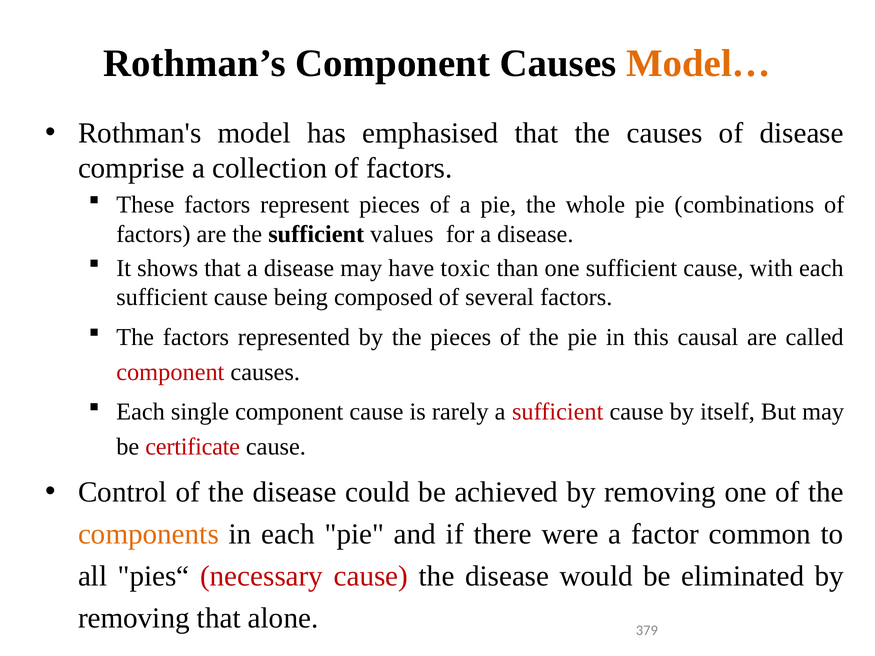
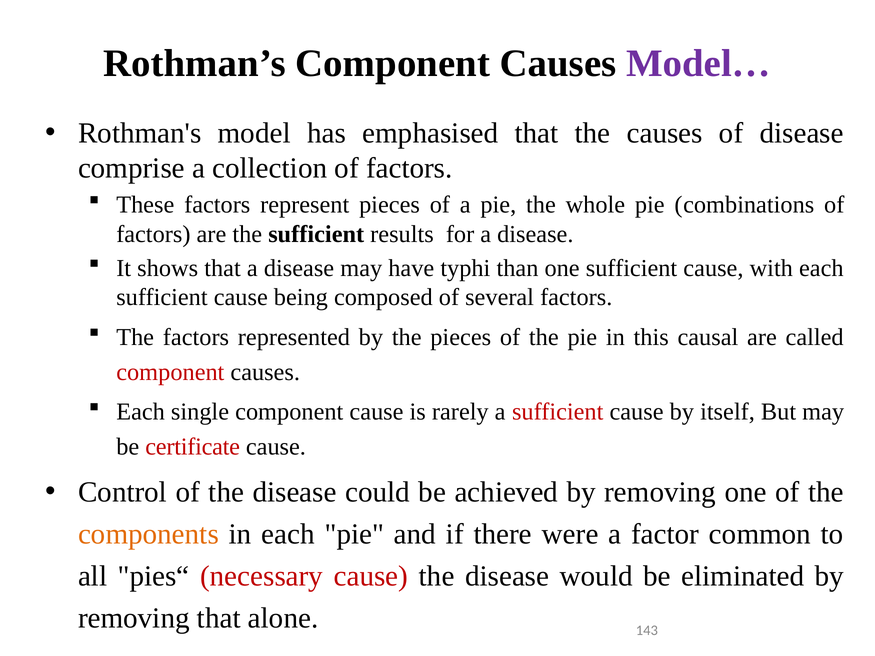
Model… colour: orange -> purple (698, 63)
values: values -> results (402, 234)
toxic: toxic -> typhi (465, 268)
379: 379 -> 143 (647, 631)
